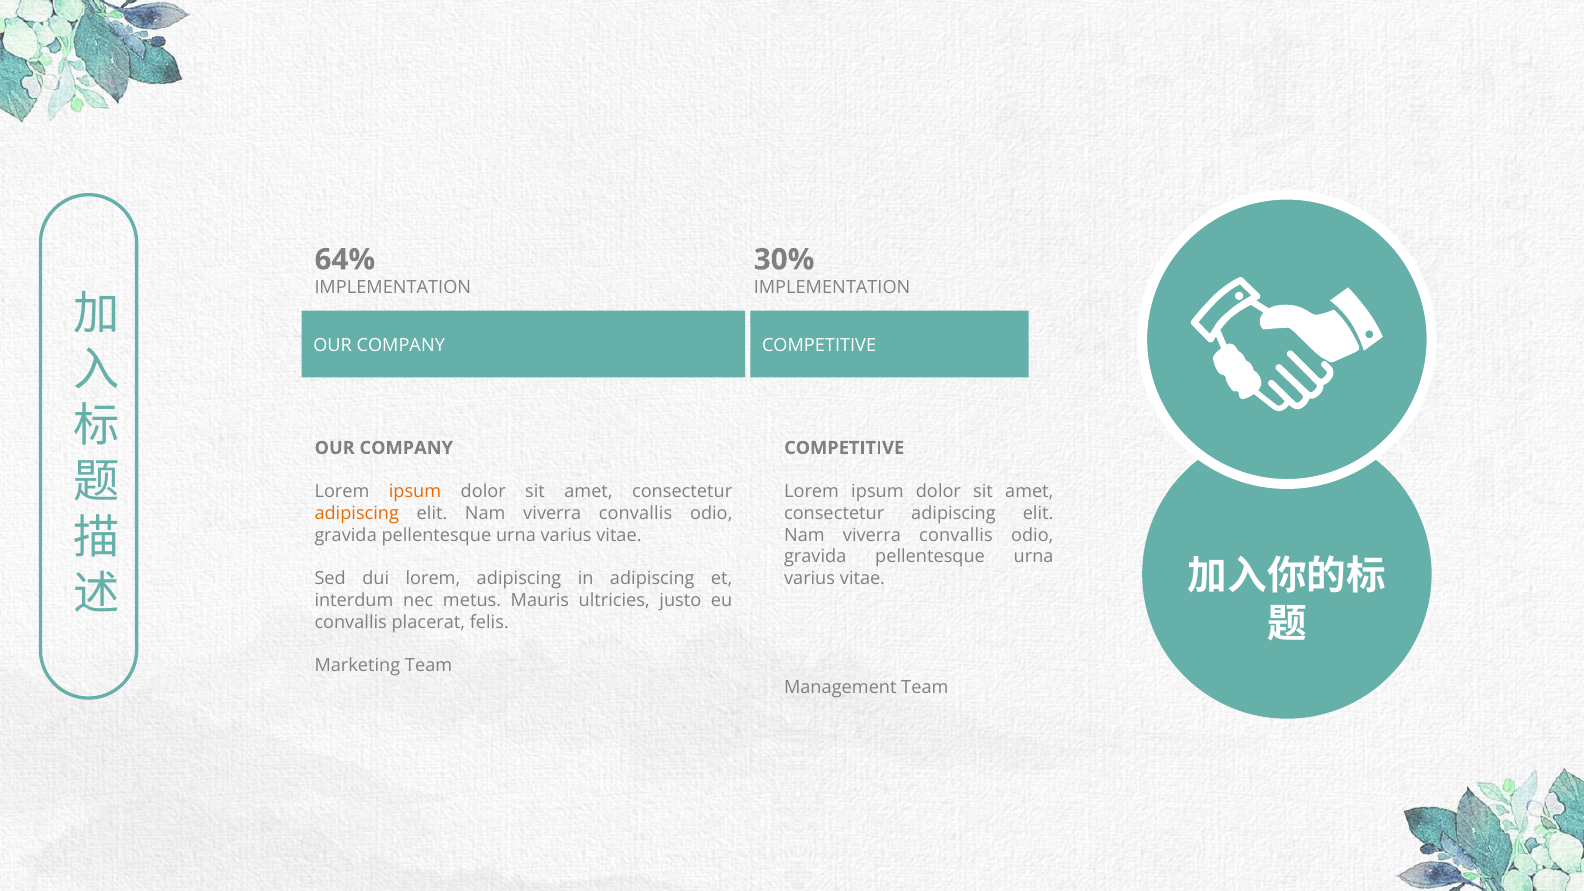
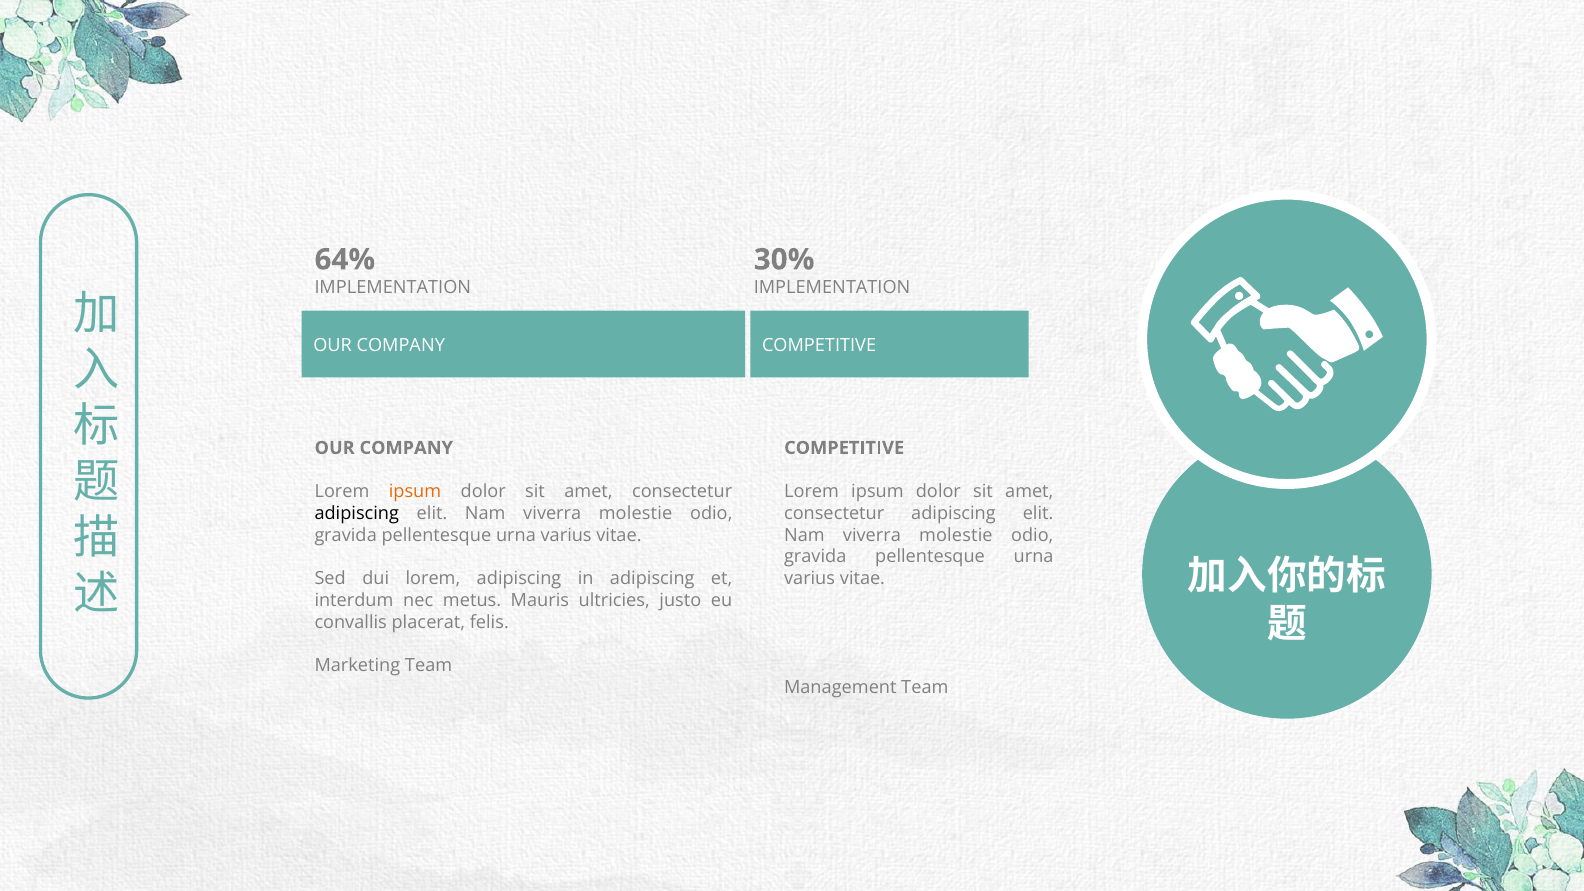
adipiscing colour: orange -> black (357, 513)
convallis: convallis -> molestie (635, 513)
convallis: convallis -> molestie (956, 535)
